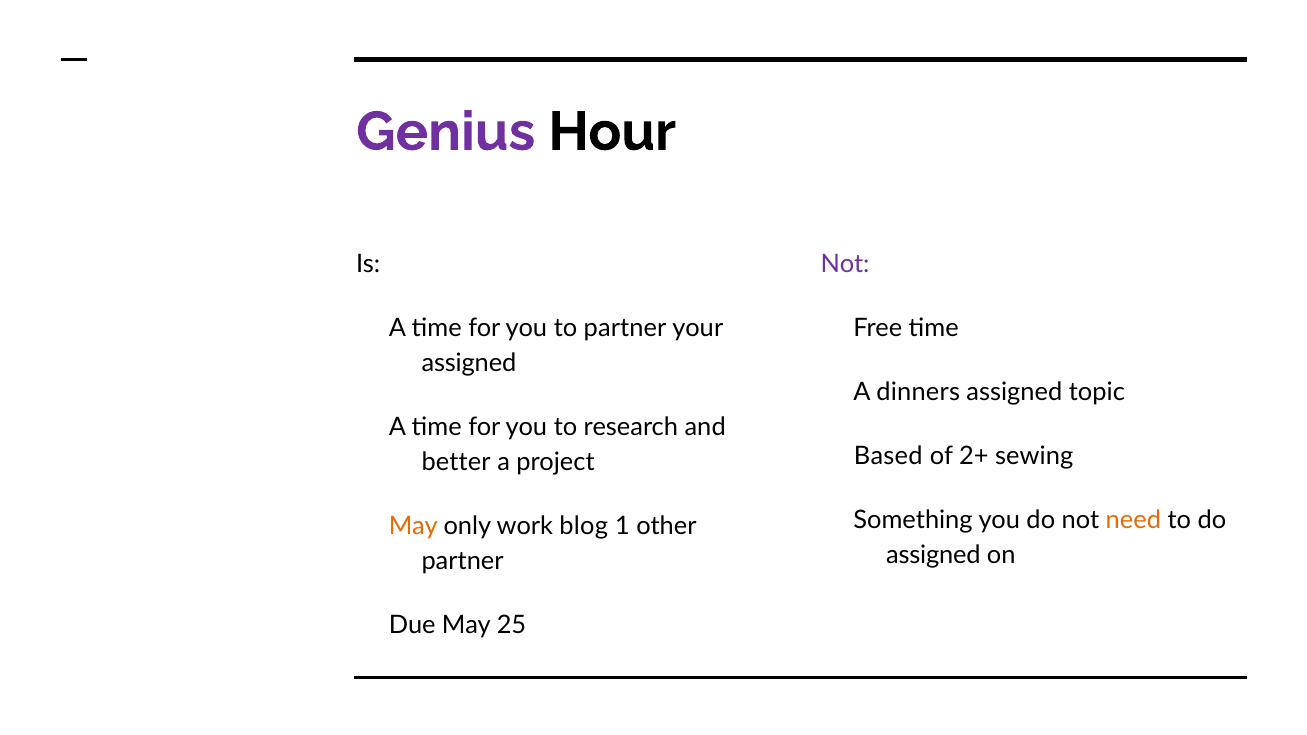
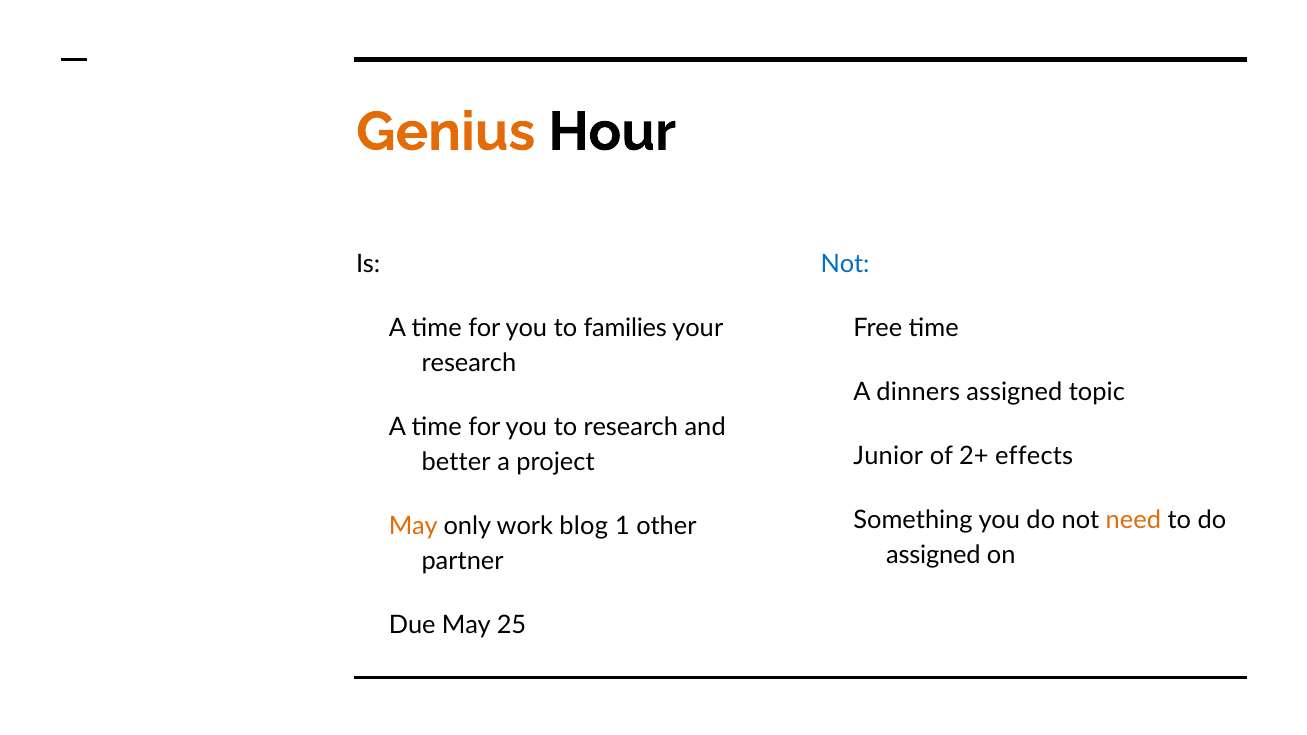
Genius colour: purple -> orange (446, 132)
Not colour: purple -> blue (845, 264)
to partner: partner -> families (625, 328)
assigned: assigned -> research (469, 363)
Based: Based -> Junior (888, 456)
sewing: sewing -> effects (1034, 456)
